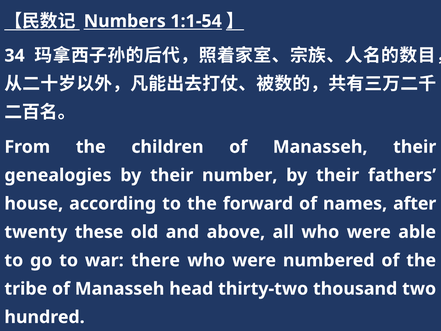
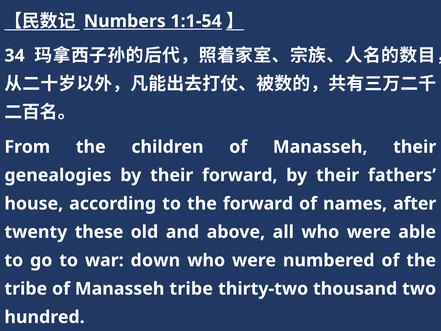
their number: number -> forward (240, 175)
there: there -> down (155, 260)
Manasseh head: head -> tribe (191, 289)
